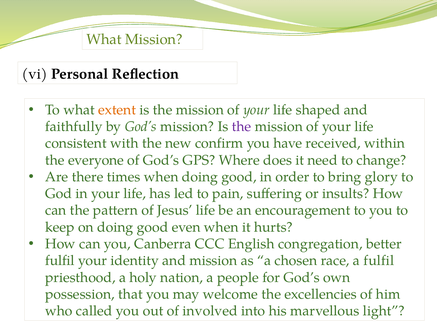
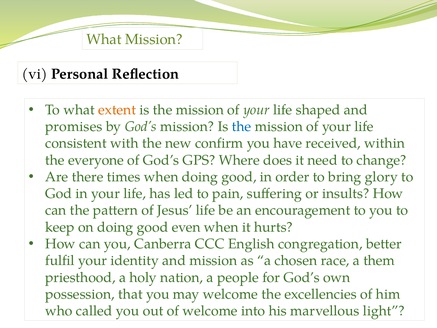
faithfully: faithfully -> promises (74, 127)
the colour: purple -> blue (242, 127)
a fulfil: fulfil -> them (379, 260)
of involved: involved -> welcome (210, 311)
